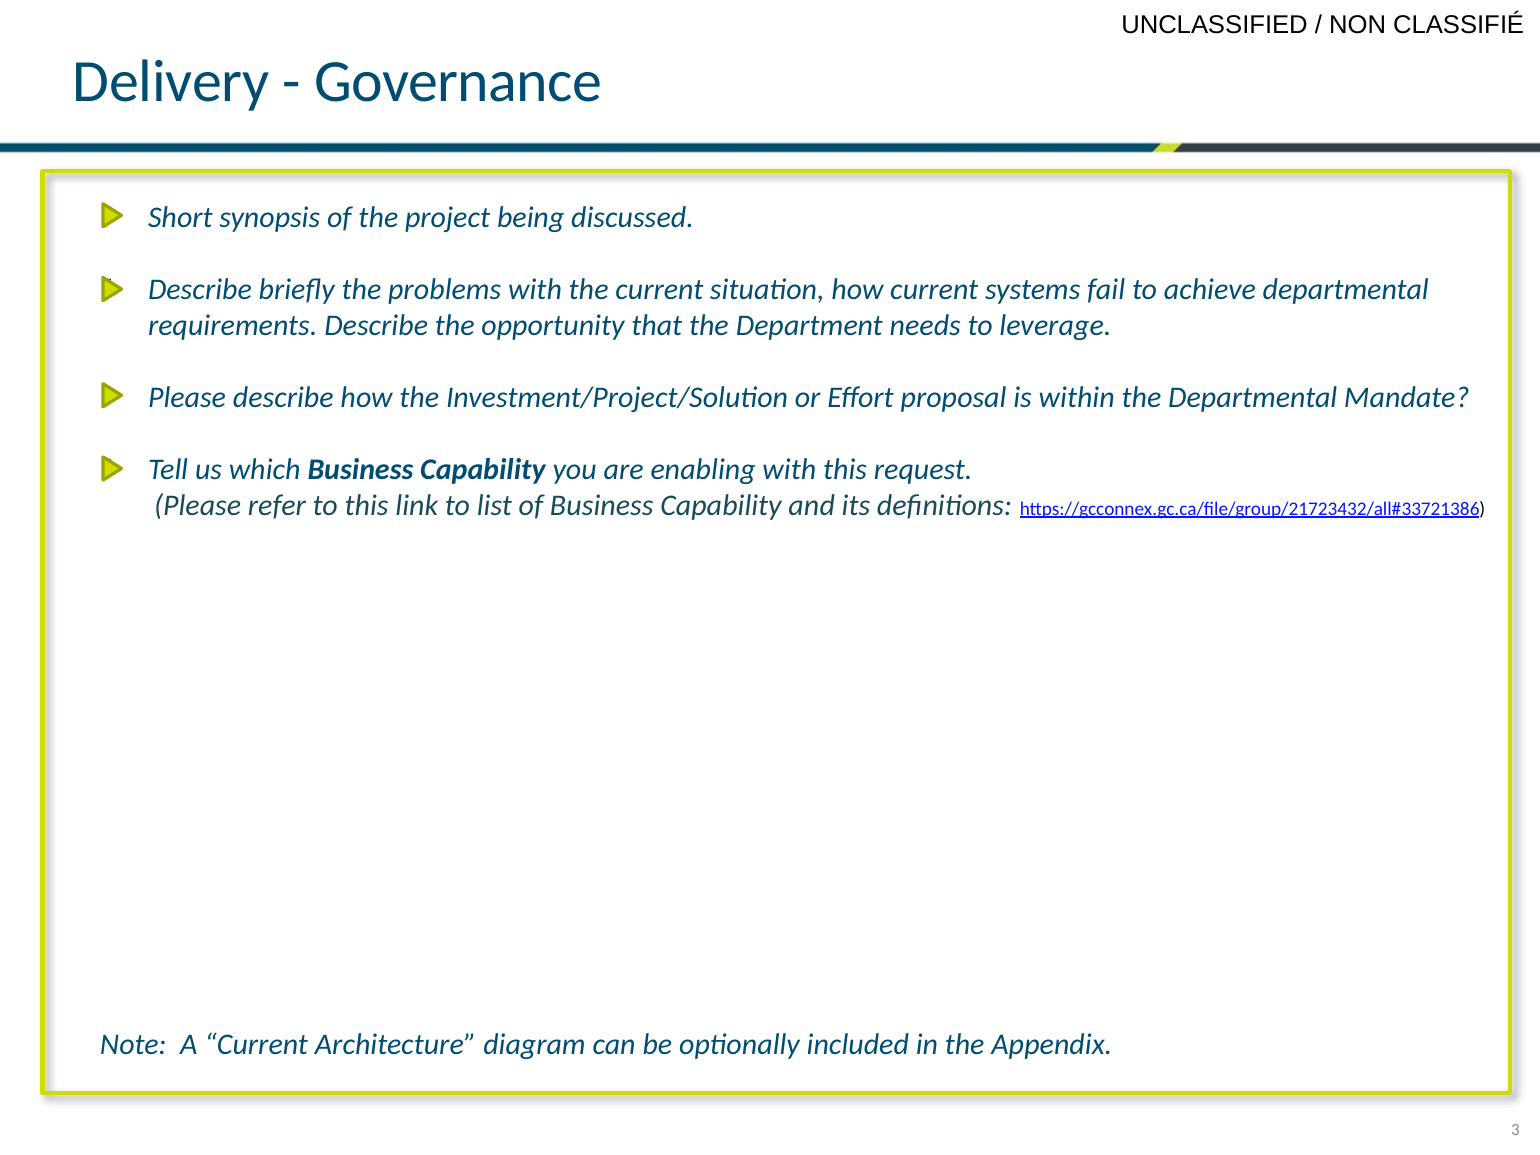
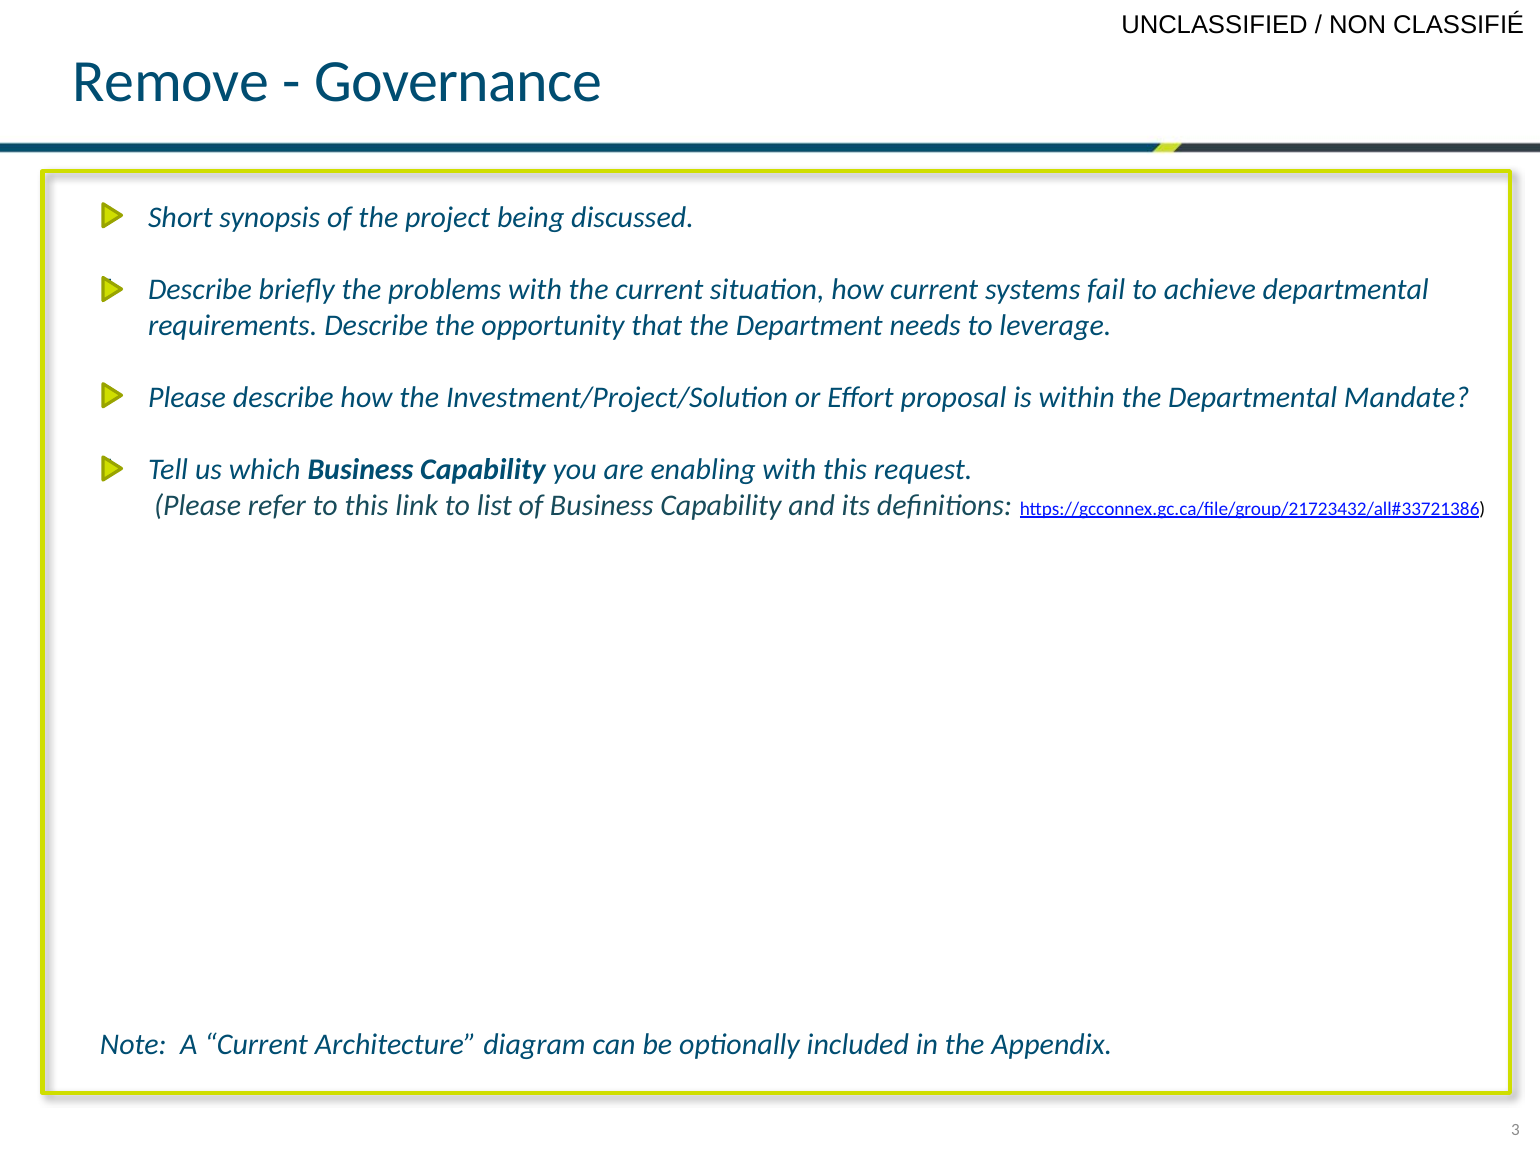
Delivery: Delivery -> Remove (171, 82)
